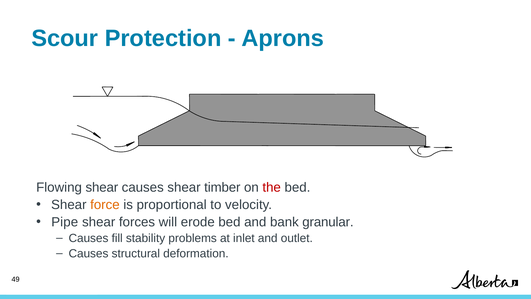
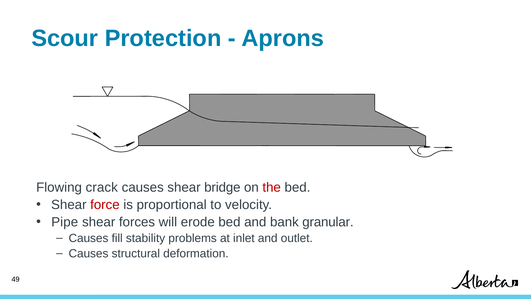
Flowing shear: shear -> crack (102, 187)
timber: timber -> bridge (222, 187)
force colour: orange -> red (105, 205)
